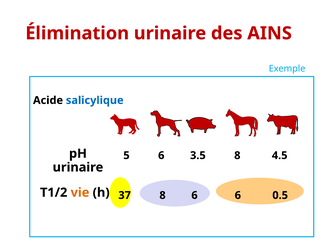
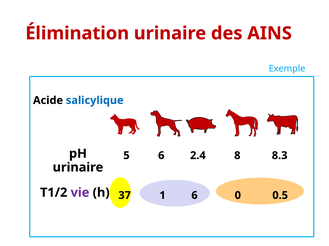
3.5: 3.5 -> 2.4 (198, 156)
4.5: 4.5 -> 8.3 (280, 156)
vie colour: orange -> purple (80, 193)
37 8: 8 -> 1 (163, 196)
6 6: 6 -> 0 (238, 196)
